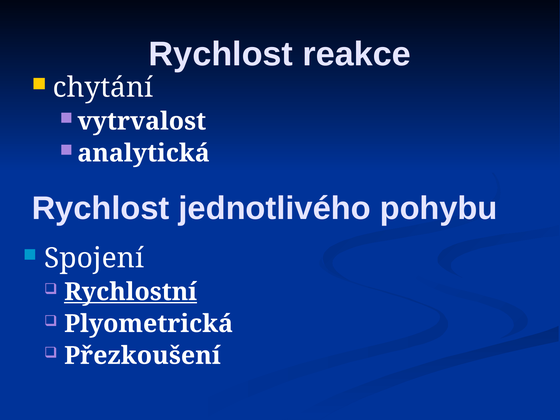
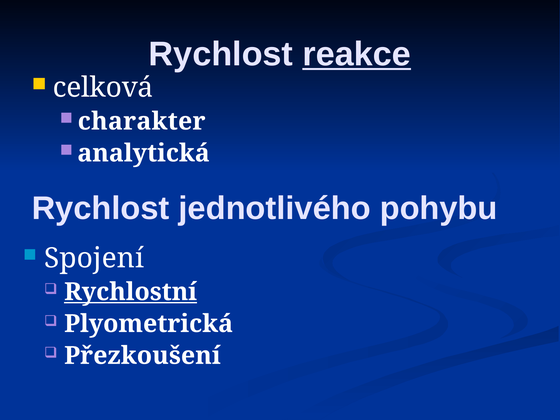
reakce underline: none -> present (357, 54)
chytání: chytání -> celková (103, 88)
vytrvalost: vytrvalost -> charakter (142, 121)
